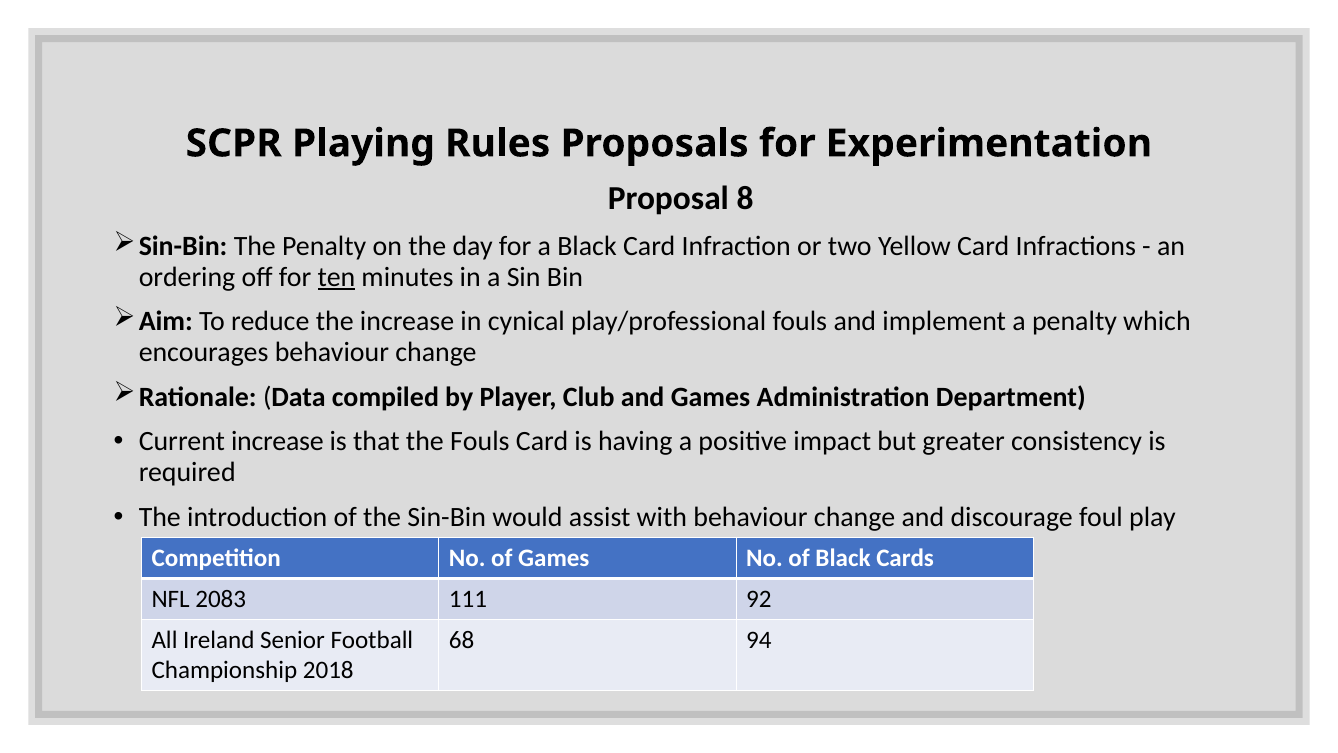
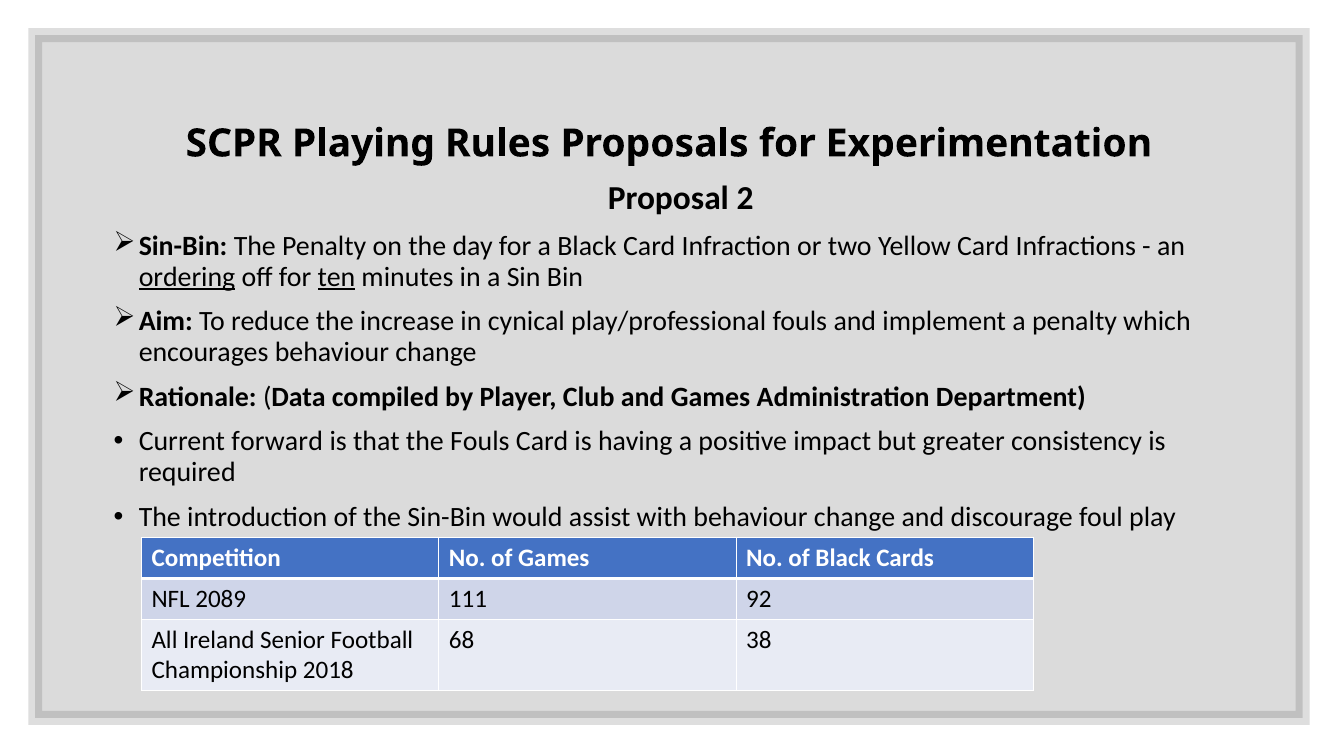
8: 8 -> 2 (745, 198)
ordering underline: none -> present (187, 277)
Current increase: increase -> forward (277, 441)
2083: 2083 -> 2089 (221, 599)
94: 94 -> 38 (759, 640)
